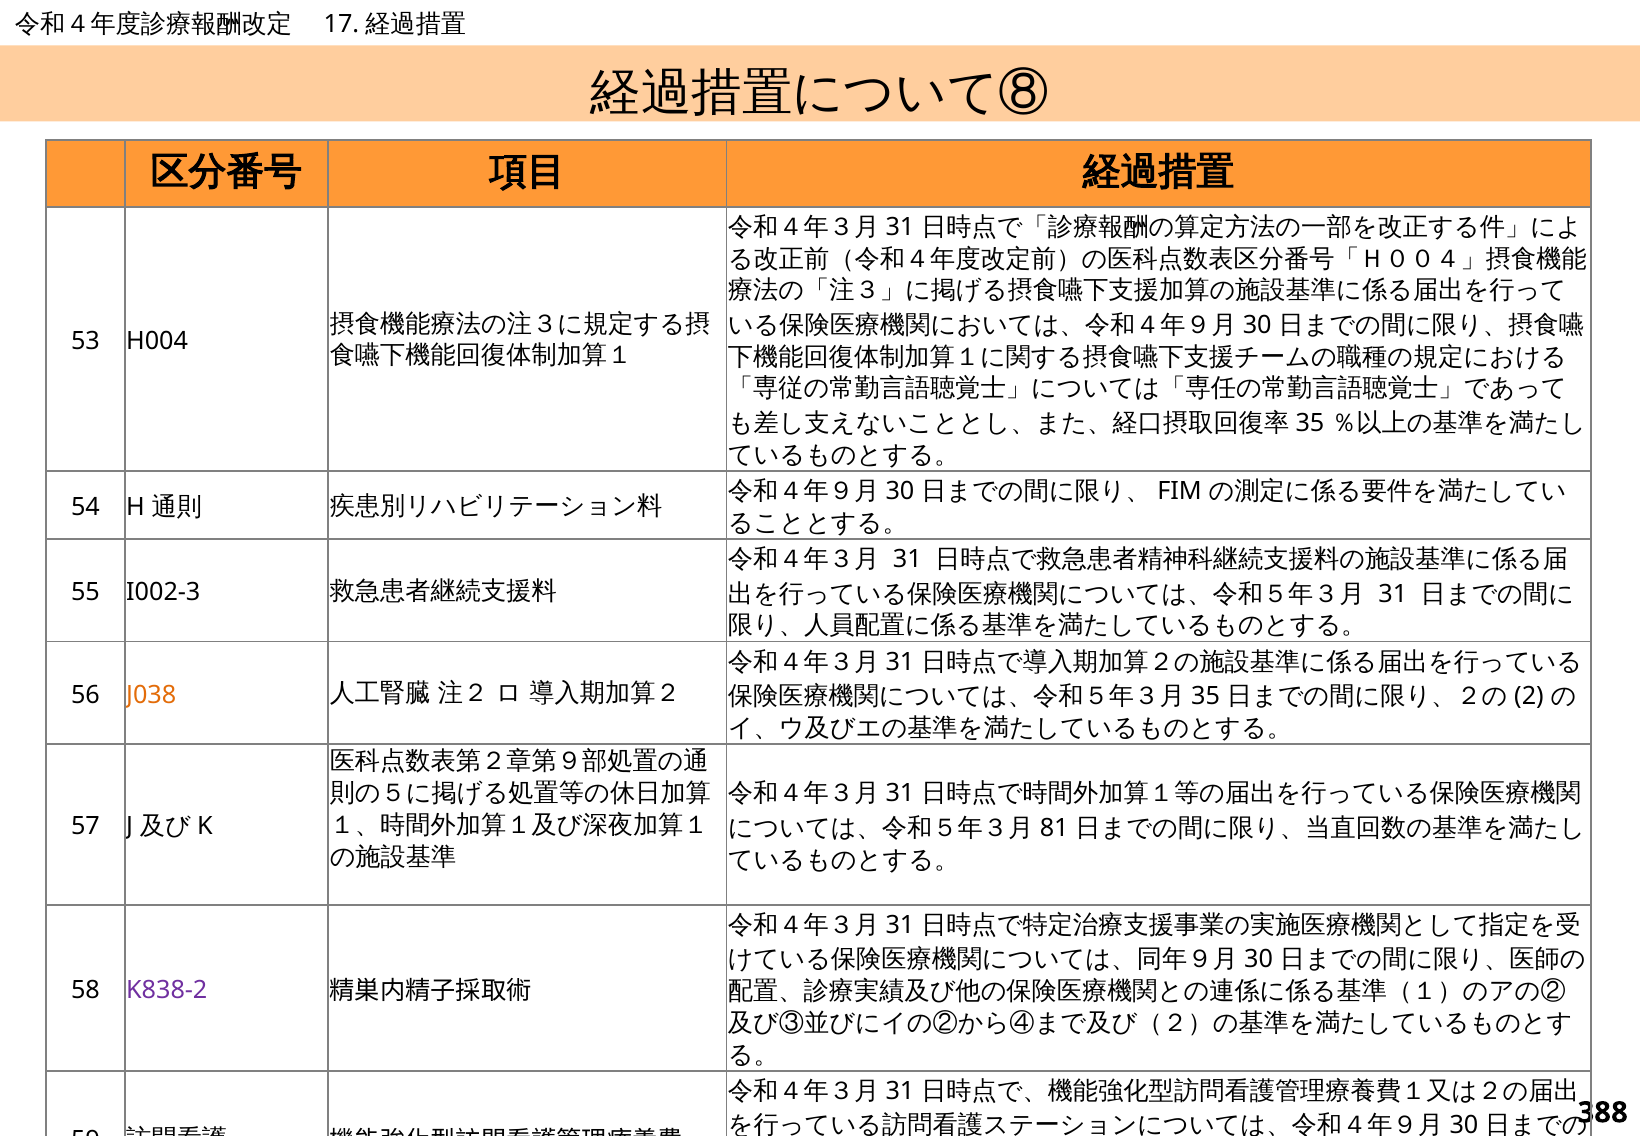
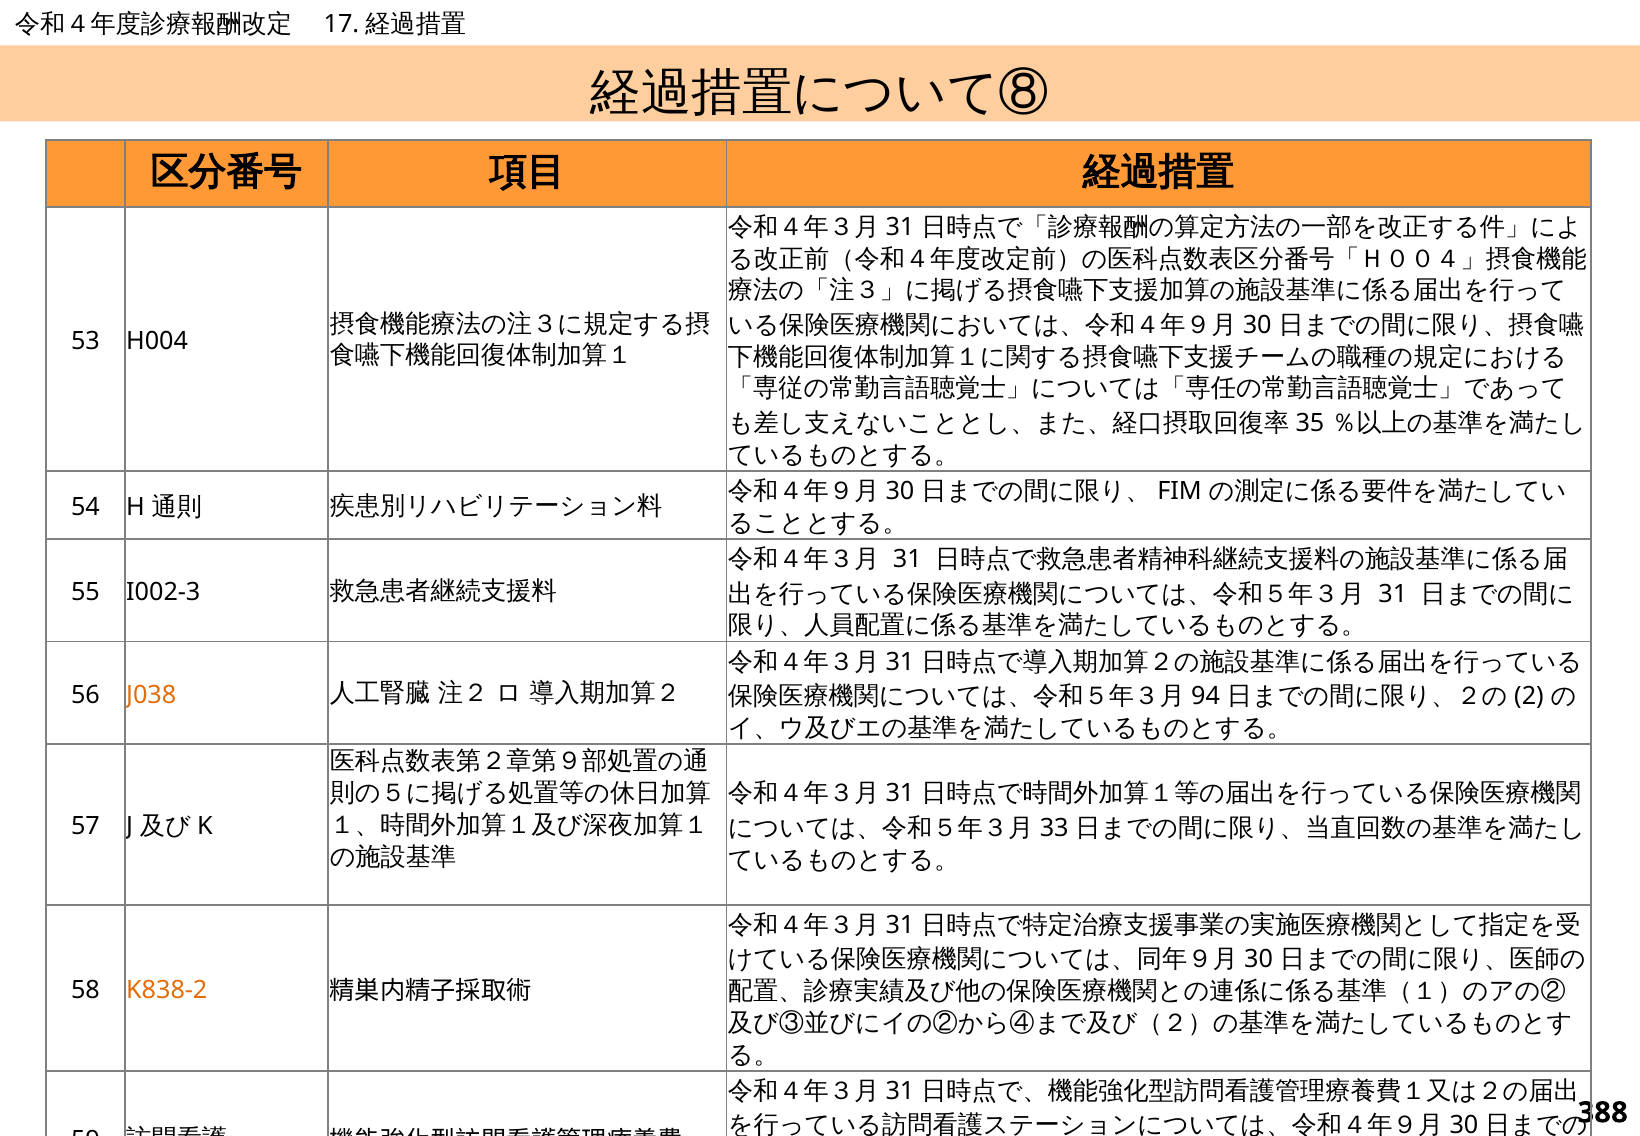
35: 35 -> 94 (1206, 696)
81: 81 -> 33 (1054, 827)
K838-2 colour: purple -> orange (167, 989)
